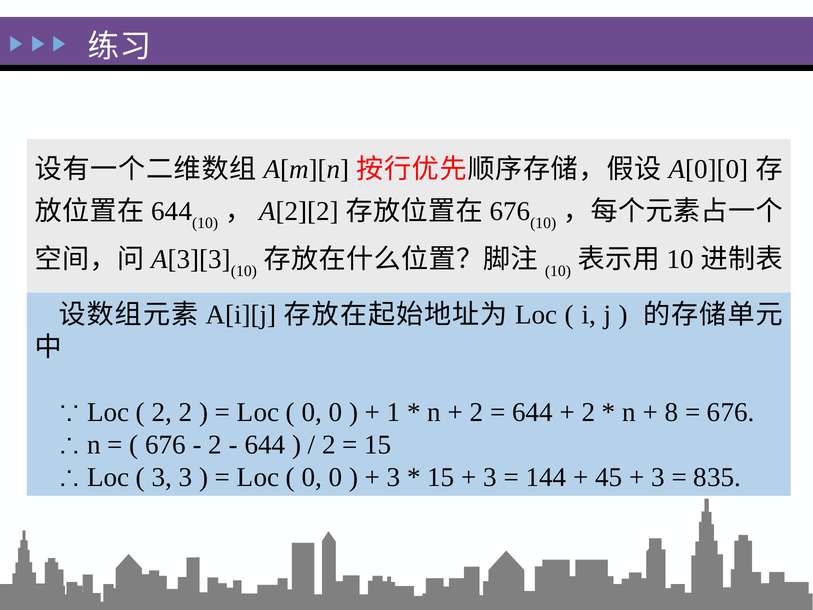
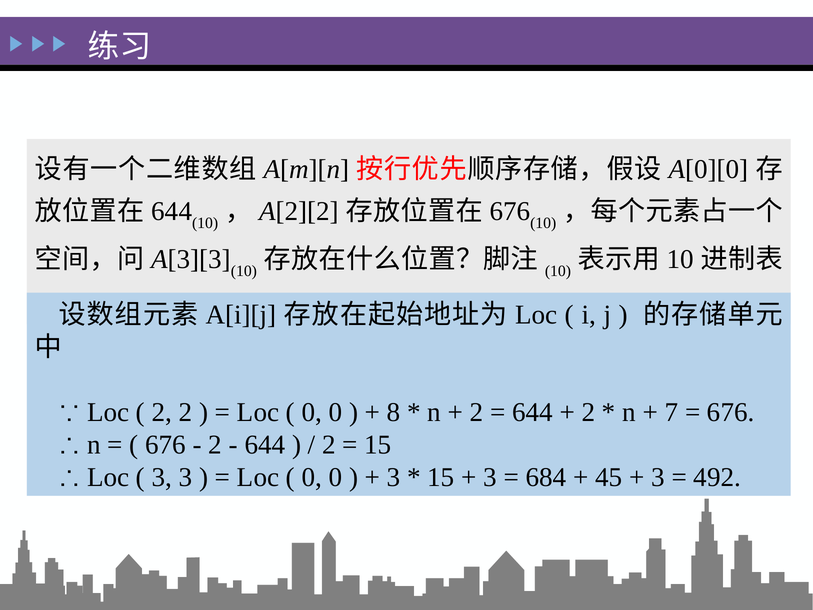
1: 1 -> 8 (394, 412)
8: 8 -> 7 (671, 412)
144: 144 -> 684 (546, 477)
835: 835 -> 492 (717, 477)
